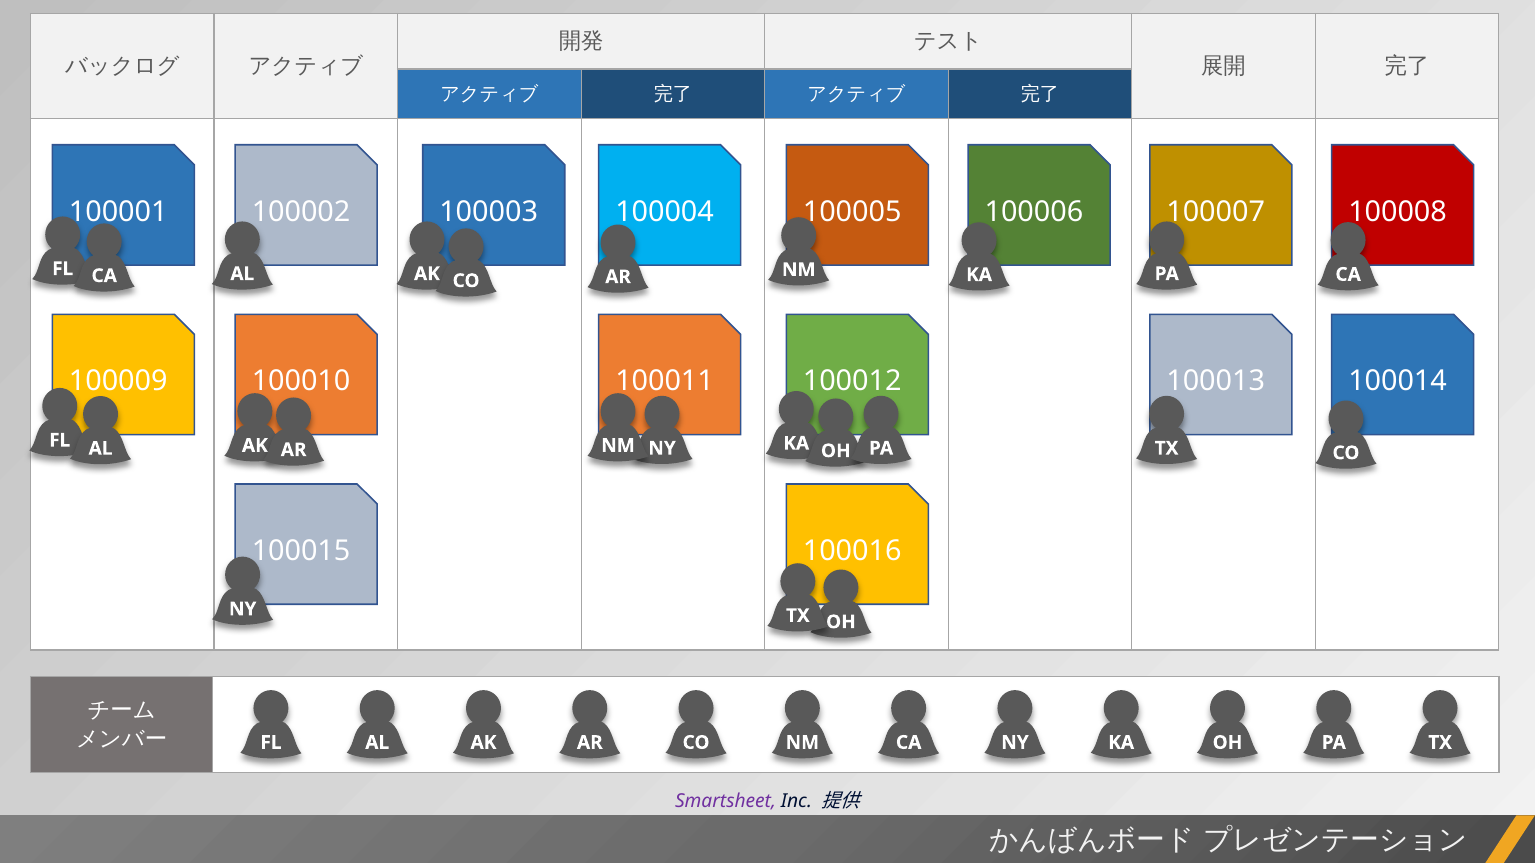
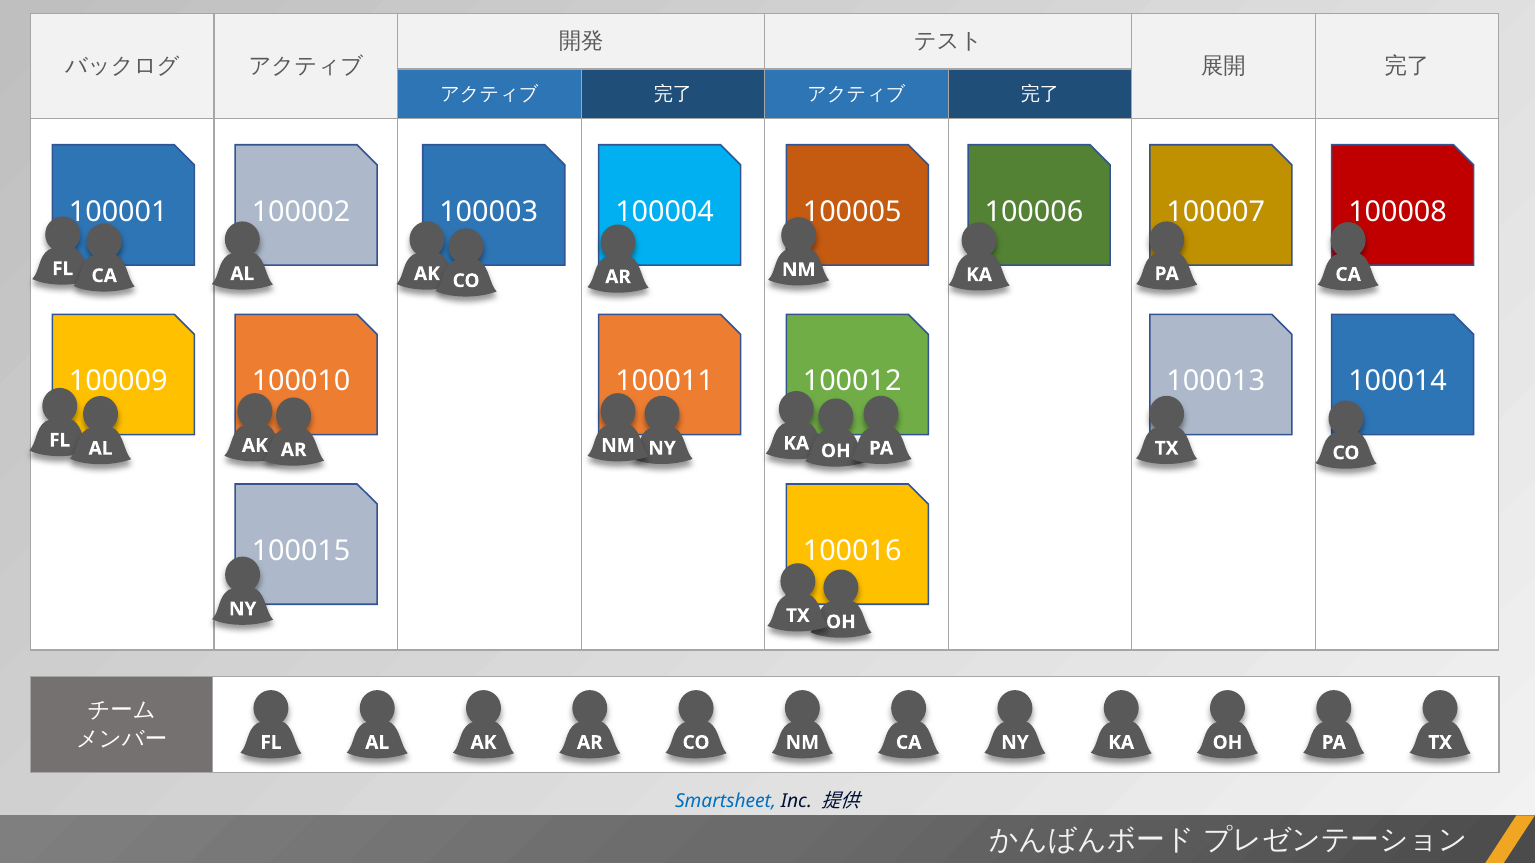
Smartsheet colour: purple -> blue (725, 802)
